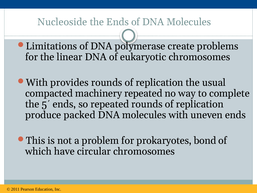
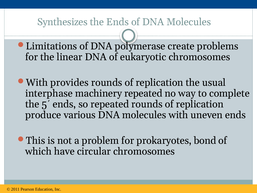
Nucleoside: Nucleoside -> Synthesizes (62, 22)
compacted: compacted -> interphase (49, 93)
packed: packed -> various (80, 115)
